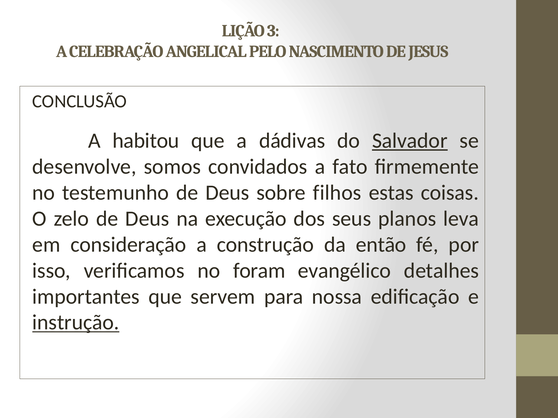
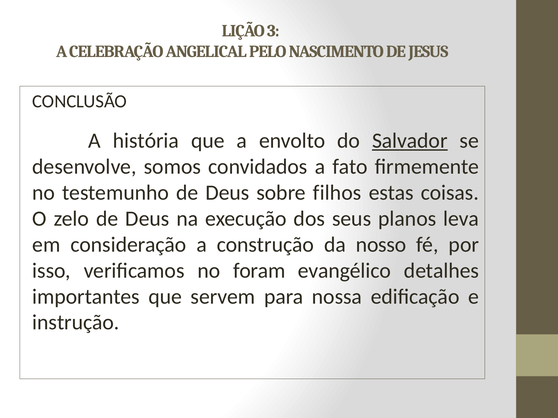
habitou: habitou -> história (146, 141)
dádivas: dádivas -> envolto (292, 141)
então: então -> nosso (381, 245)
instrução underline: present -> none (76, 323)
